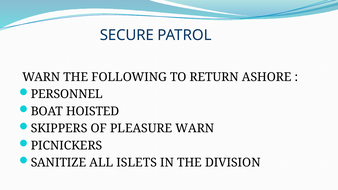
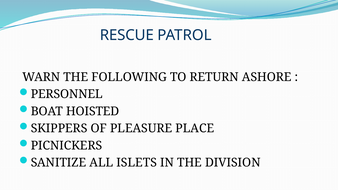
SECURE: SECURE -> RESCUE (127, 35)
PLEASURE WARN: WARN -> PLACE (195, 128)
